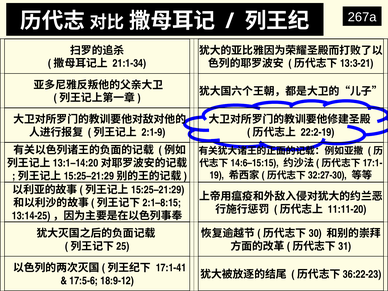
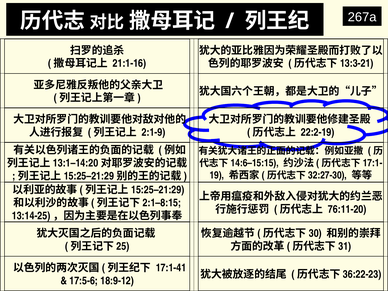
21:1-34: 21:1-34 -> 21:1-16 (129, 63)
11:11-20: 11:11-20 -> 76:11-20 (347, 209)
